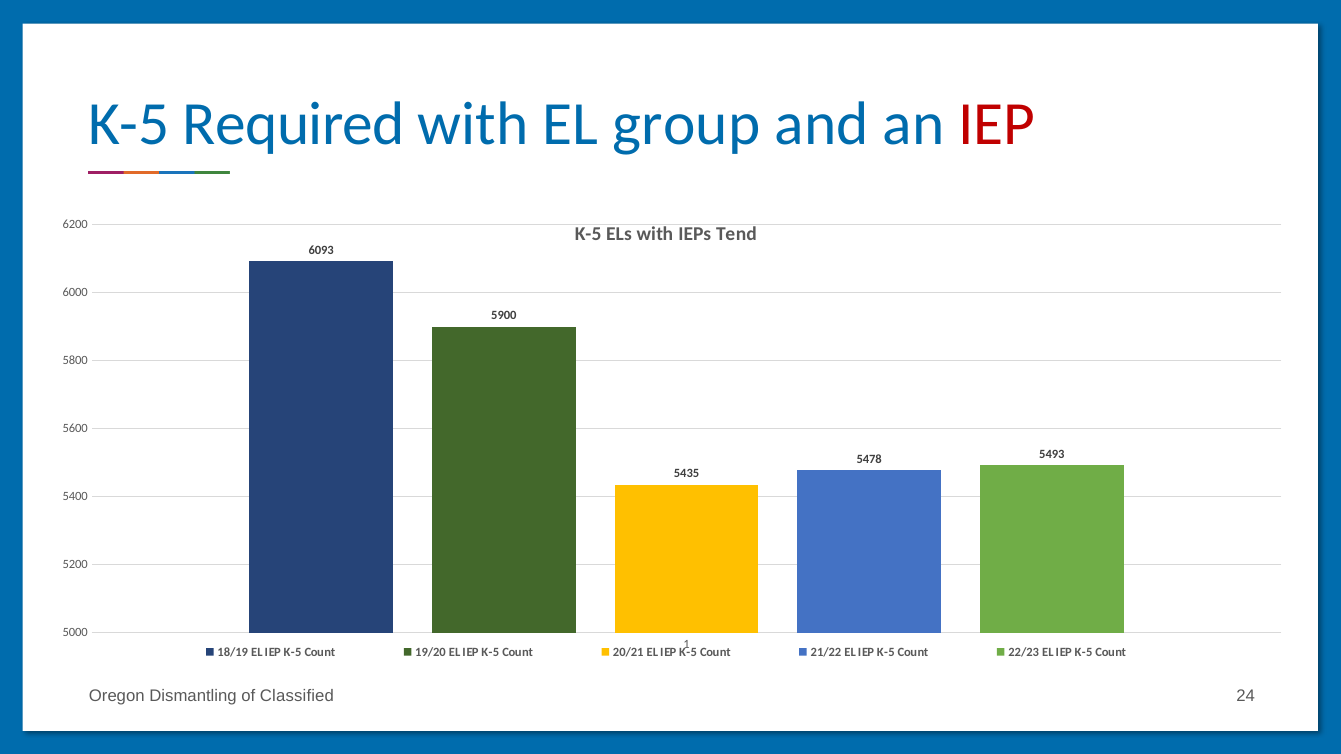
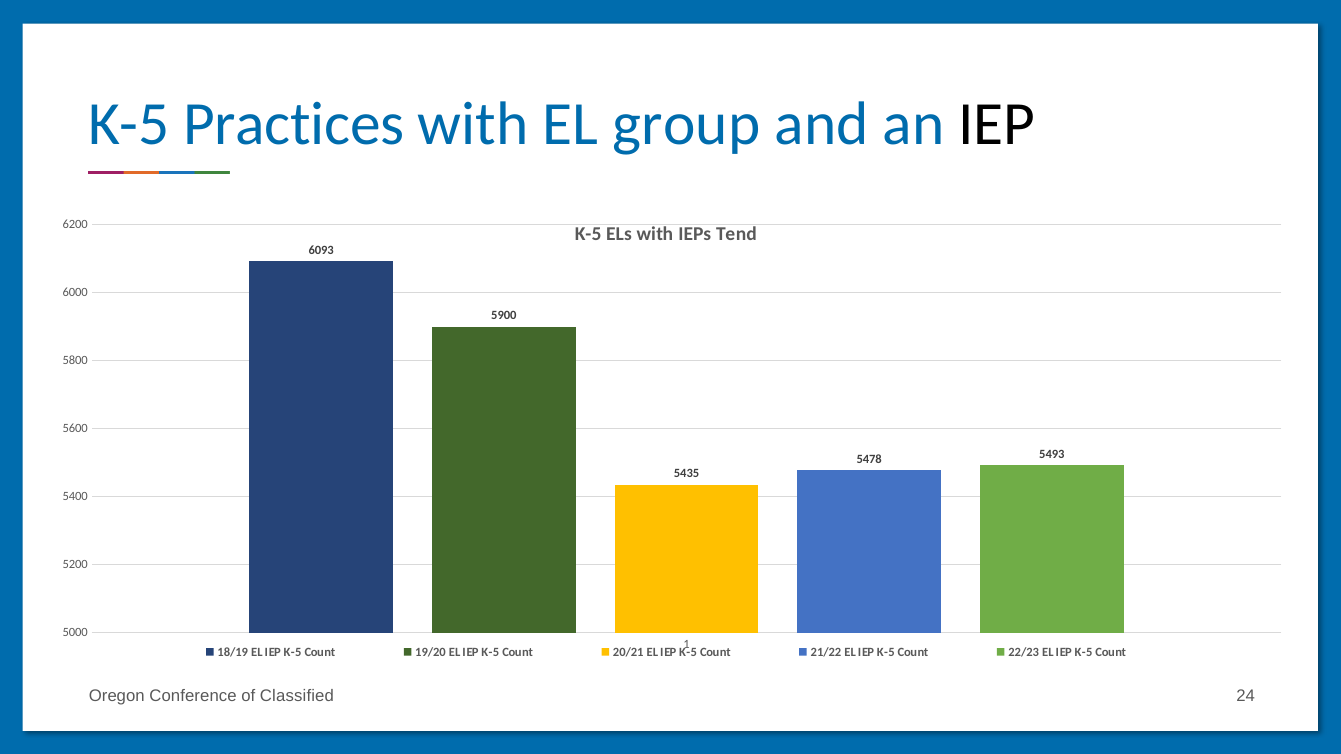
Required: Required -> Practices (294, 125)
IEP colour: red -> black (997, 125)
Dismantling: Dismantling -> Conference (193, 697)
